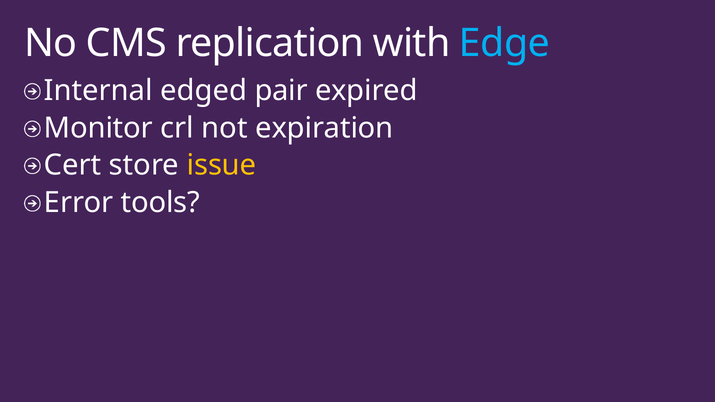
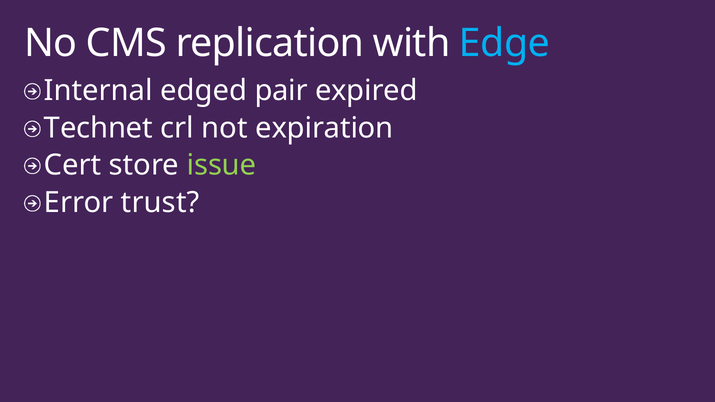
Monitor: Monitor -> Technet (98, 128)
issue colour: yellow -> light green (222, 165)
tools: tools -> trust (160, 203)
